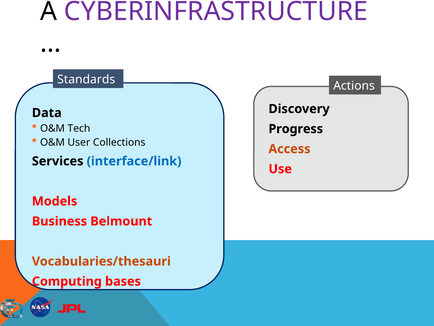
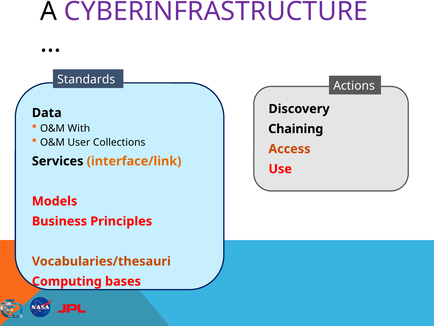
Tech: Tech -> With (79, 128)
Progress: Progress -> Chaining (296, 129)
interface/link colour: blue -> orange (134, 161)
Belmount: Belmount -> Principles (121, 221)
